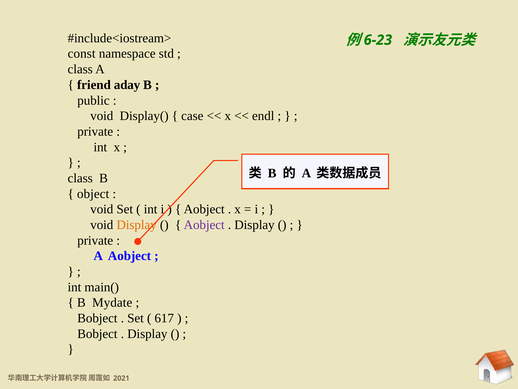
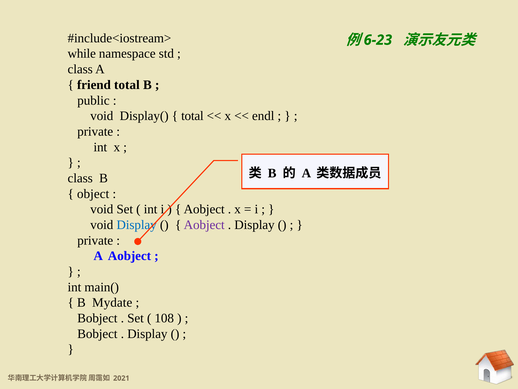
const: const -> while (82, 54)
friend aday: aday -> total (127, 85)
case: case -> total (192, 116)
Display colour: orange -> blue (137, 225)
617: 617 -> 108 (164, 318)
